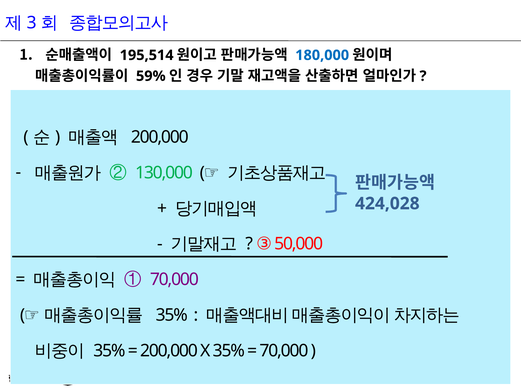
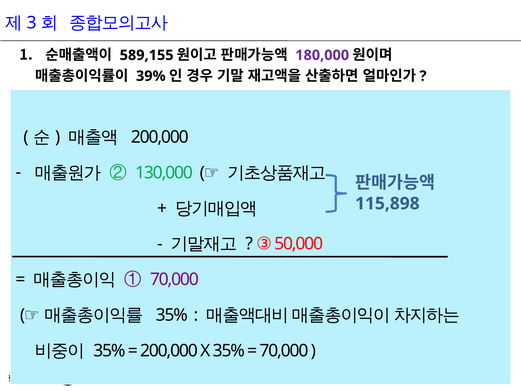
195,514: 195,514 -> 589,155 (147, 55)
180,000 colour: blue -> purple (322, 55)
59%: 59% -> 39% (151, 76)
424,028: 424,028 -> 115,898 (387, 203)
